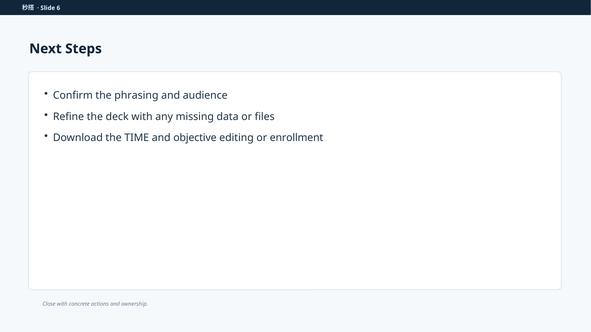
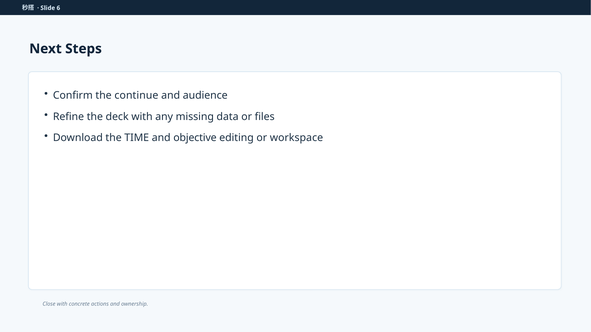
phrasing: phrasing -> continue (136, 96)
enrollment: enrollment -> workspace (296, 138)
